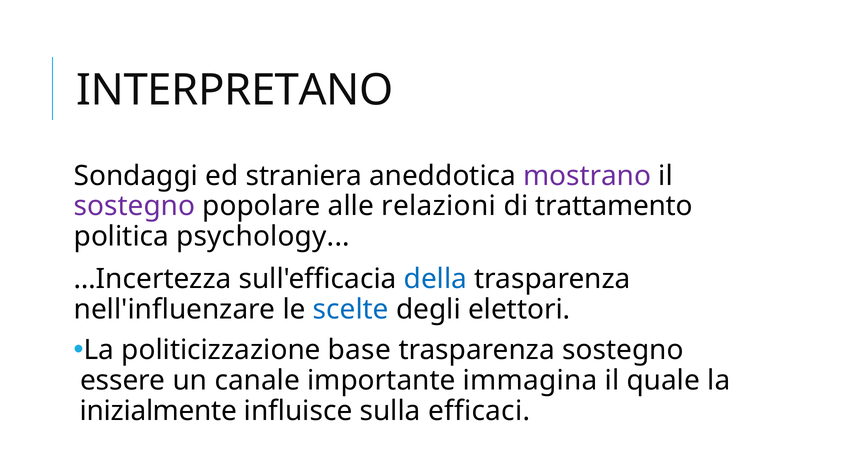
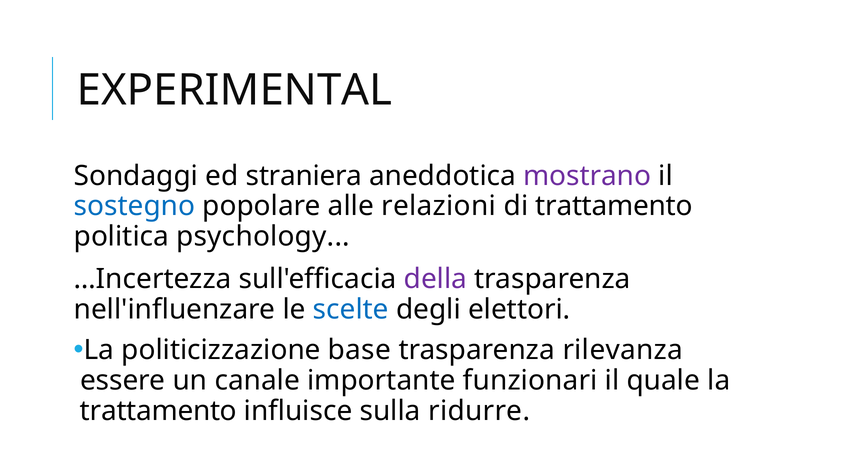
INTERPRETANO: INTERPRETANO -> EXPERIMENTAL (235, 90)
sostegno colour: purple -> blue (134, 206)
della colour: blue -> purple (435, 279)
trasparenza sostegno: sostegno -> rilevanza (623, 350)
immagina: immagina -> funzionari (530, 381)
inizialmente: inizialmente -> trattamento (158, 411)
efficaci: efficaci -> ridurre (479, 411)
